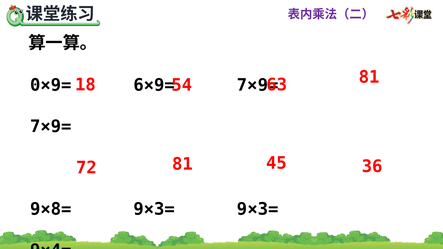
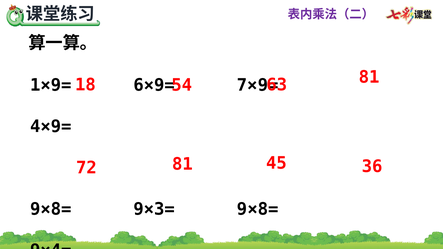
0×9=: 0×9= -> 1×9= (51, 85)
7×9=: 7×9= -> 4×9= (51, 127)
9×3= 9×3=: 9×3= -> 9×8= (258, 209)
